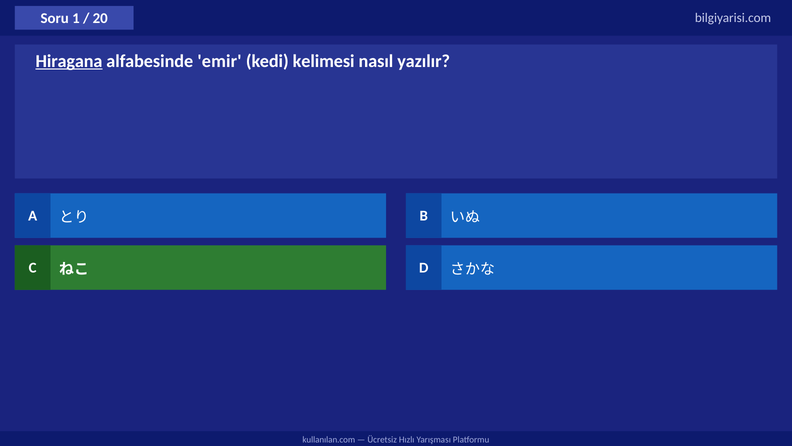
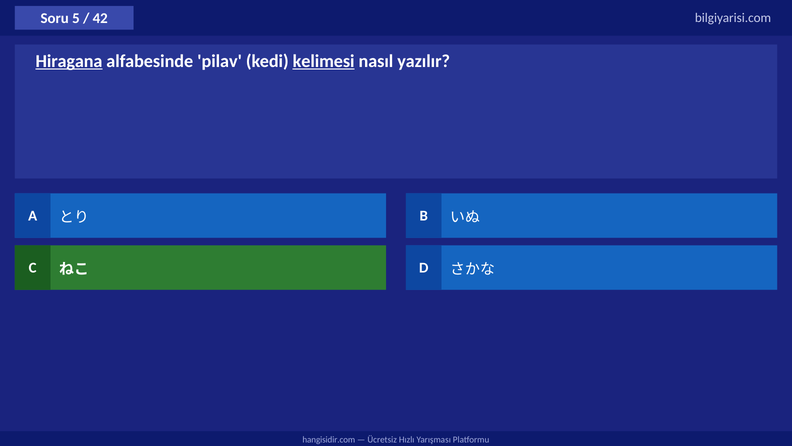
1: 1 -> 5 (76, 18)
20: 20 -> 42 (100, 18)
emir: emir -> pilav (220, 61)
kelimesi underline: none -> present (324, 61)
kullanılan.com: kullanılan.com -> hangisidir.com (329, 439)
